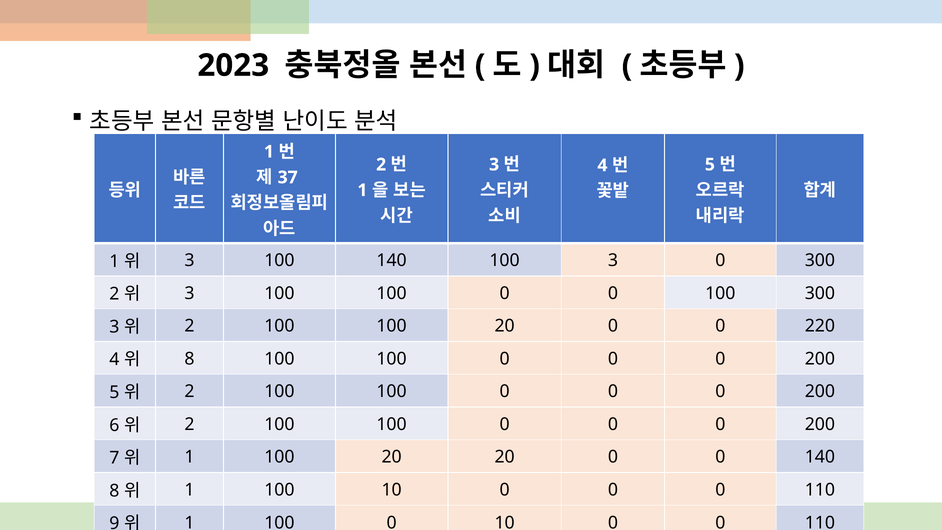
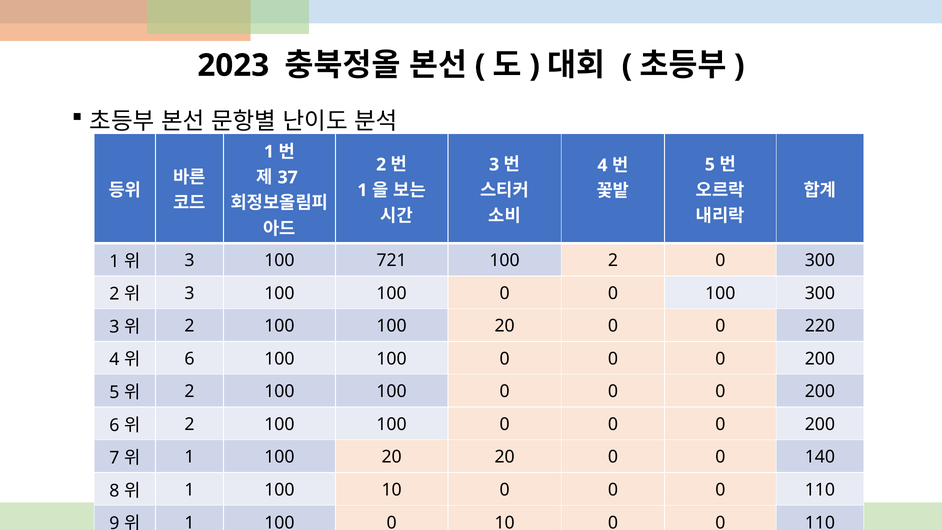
100 140: 140 -> 721 (392, 260)
100 3: 3 -> 2 (613, 260)
8: 8 -> 6 (190, 359)
